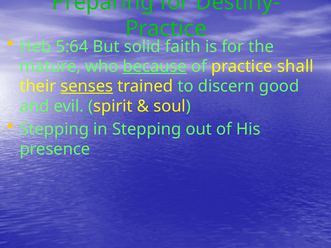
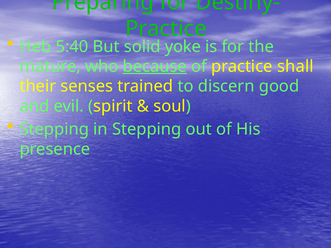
5:64: 5:64 -> 5:40 (72, 47)
faith: faith -> yoke (183, 47)
senses underline: present -> none (87, 86)
